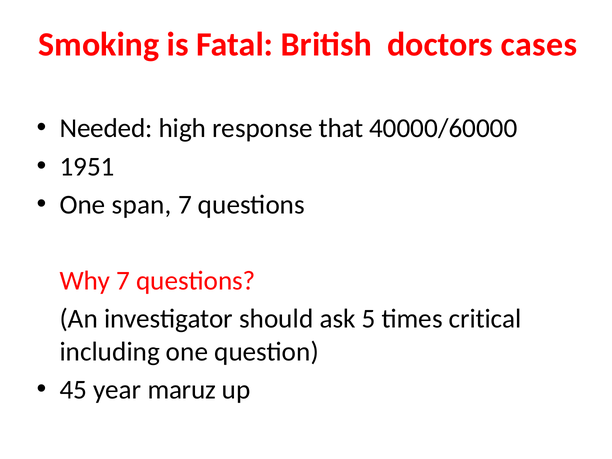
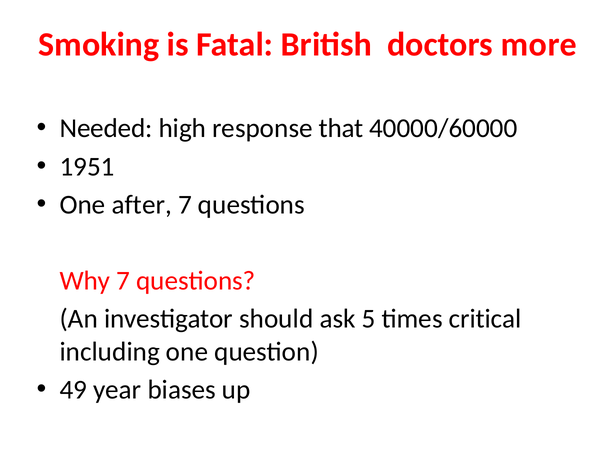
cases: cases -> more (539, 44)
span: span -> after (142, 205)
45: 45 -> 49 (73, 390)
maruz: maruz -> biases (182, 390)
